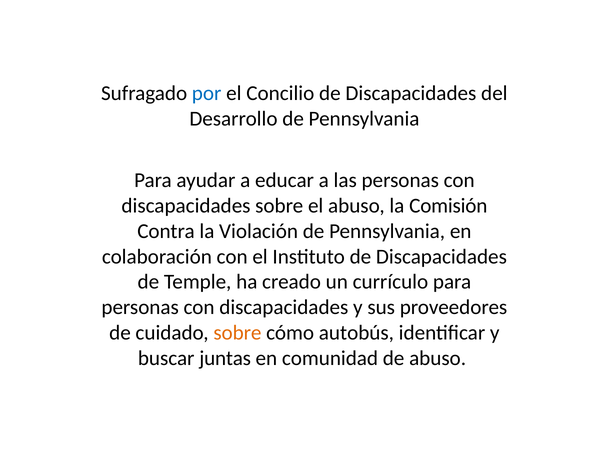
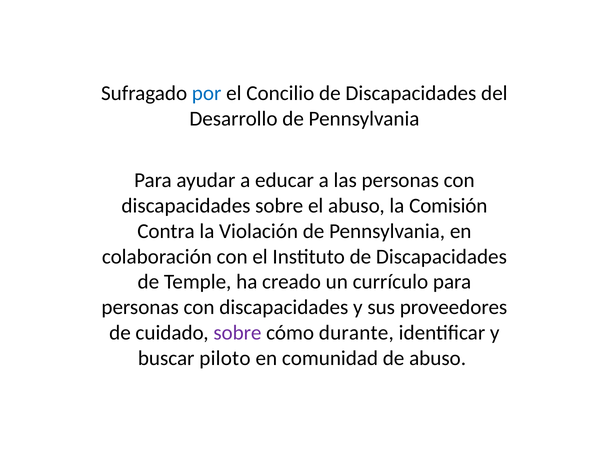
sobre colour: orange -> purple (237, 332)
autobús: autobús -> durante (356, 332)
juntas: juntas -> piloto (225, 358)
